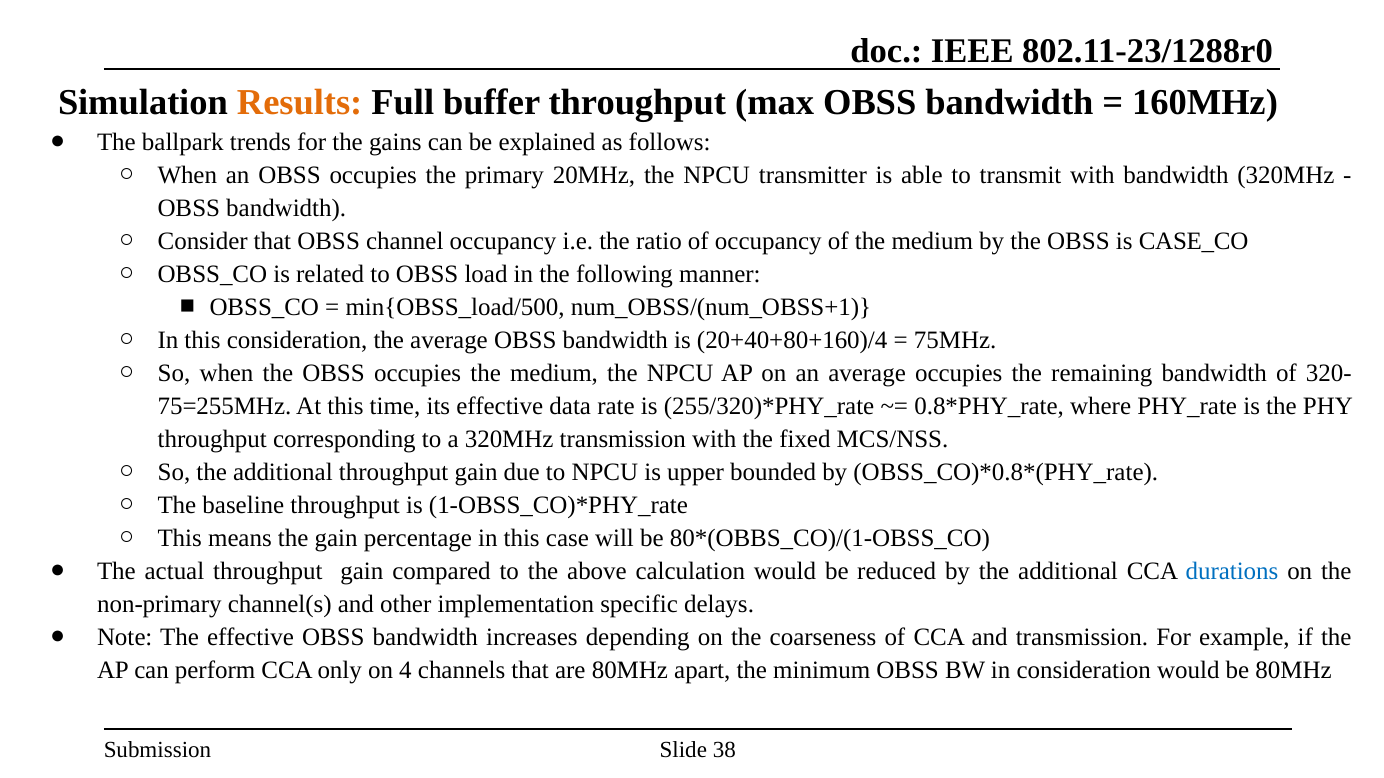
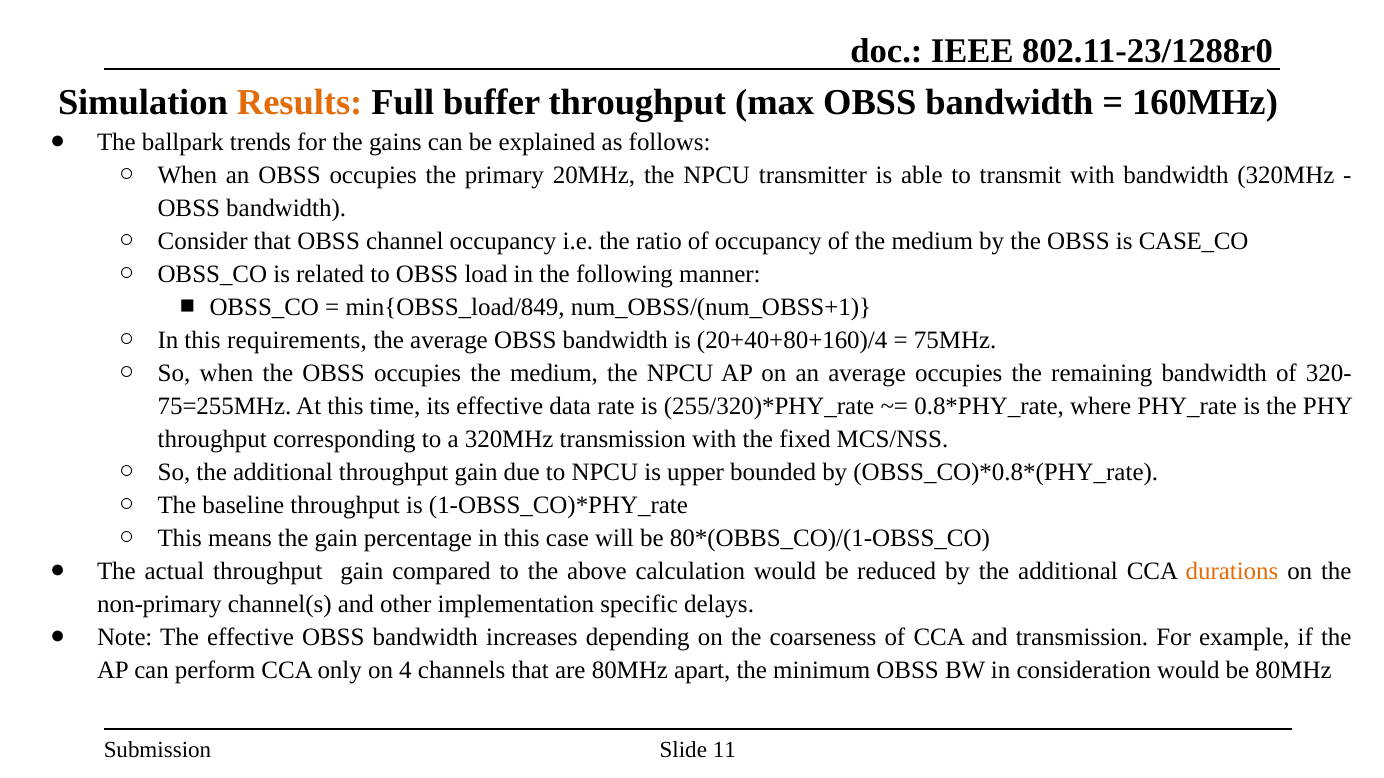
min{OBSS_load/500: min{OBSS_load/500 -> min{OBSS_load/849 (455, 307)
this consideration: consideration -> requirements (297, 340)
durations colour: blue -> orange (1232, 572)
38: 38 -> 11 (724, 750)
